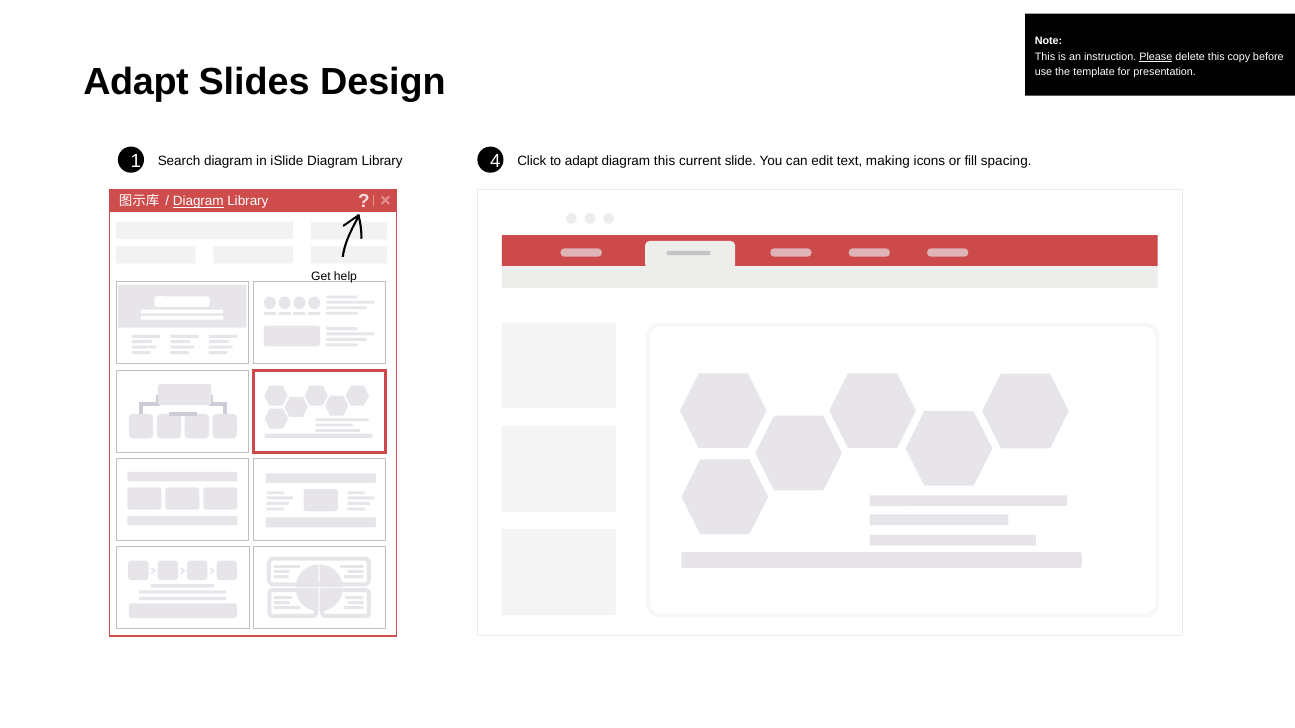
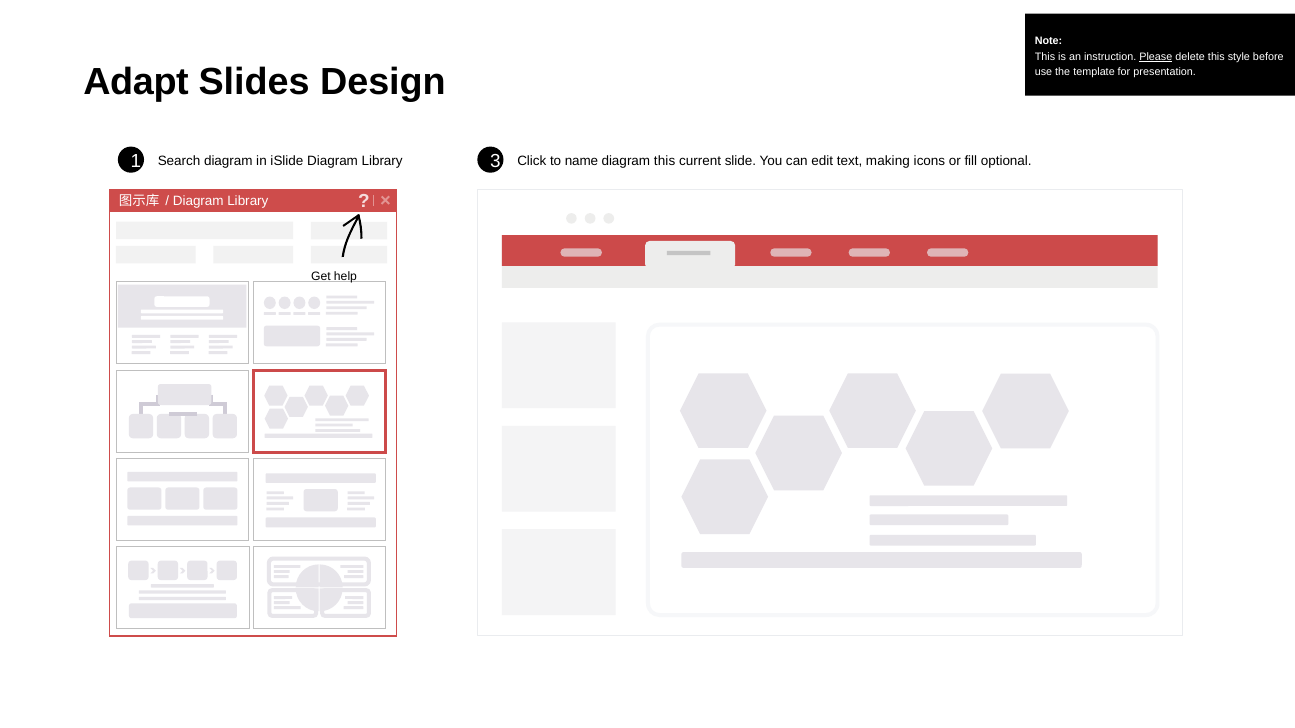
copy: copy -> style (1239, 57)
4: 4 -> 3 (495, 161)
to adapt: adapt -> name (582, 161)
spacing: spacing -> optional (1006, 161)
Diagram underline: present -> none (198, 201)
